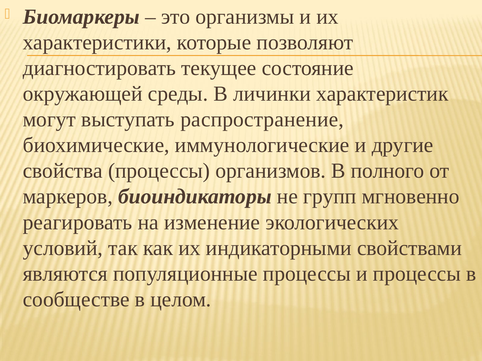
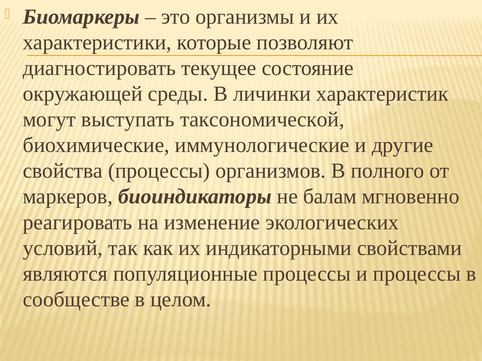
распространение: распространение -> таксономической (262, 120)
групп: групп -> балам (330, 197)
